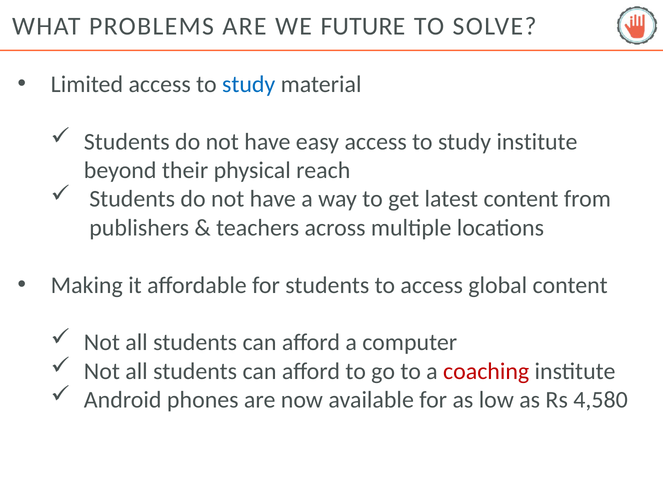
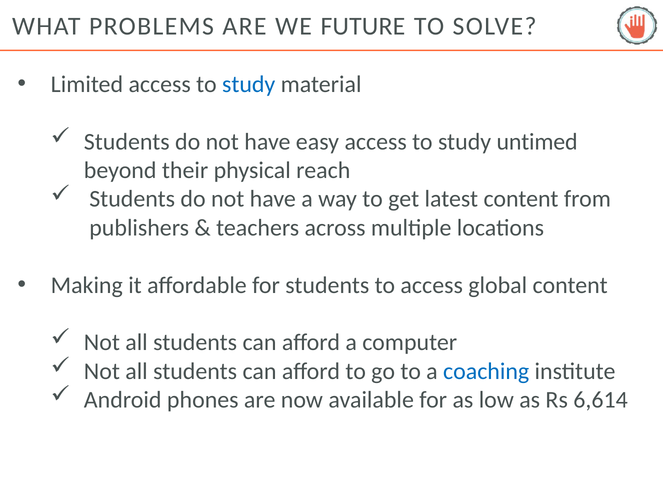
study institute: institute -> untimed (537, 142)
coaching colour: red -> blue (486, 371)
4,580: 4,580 -> 6,614 (601, 400)
